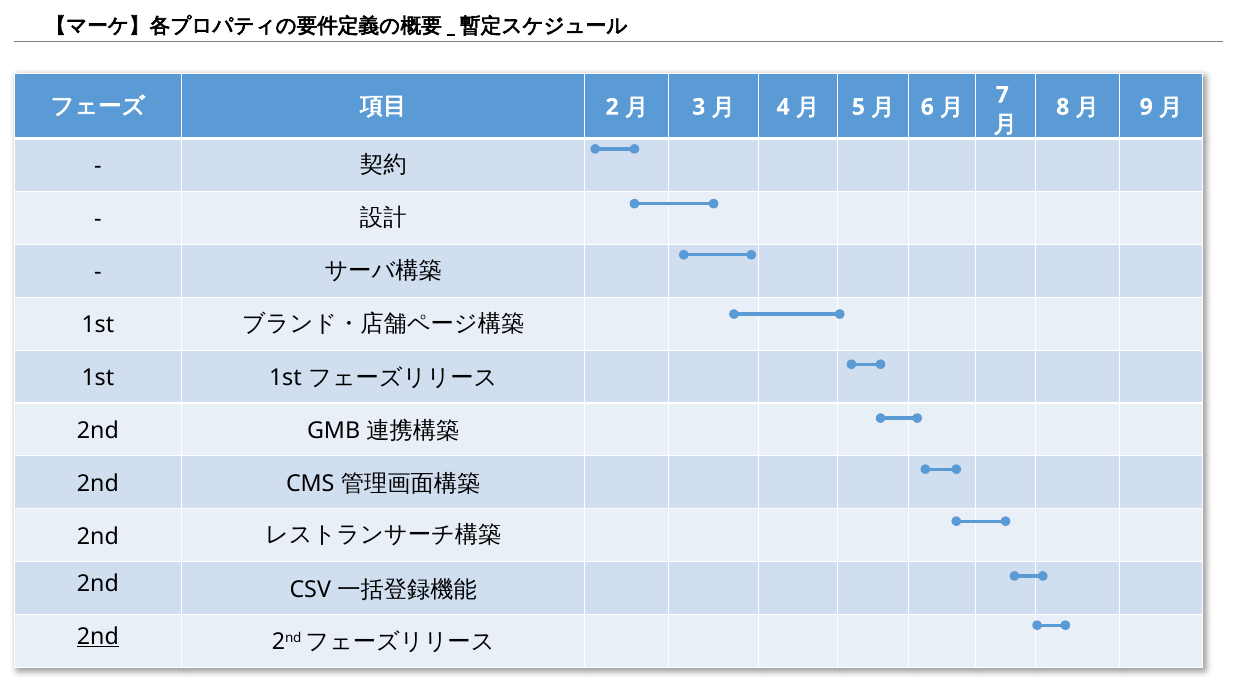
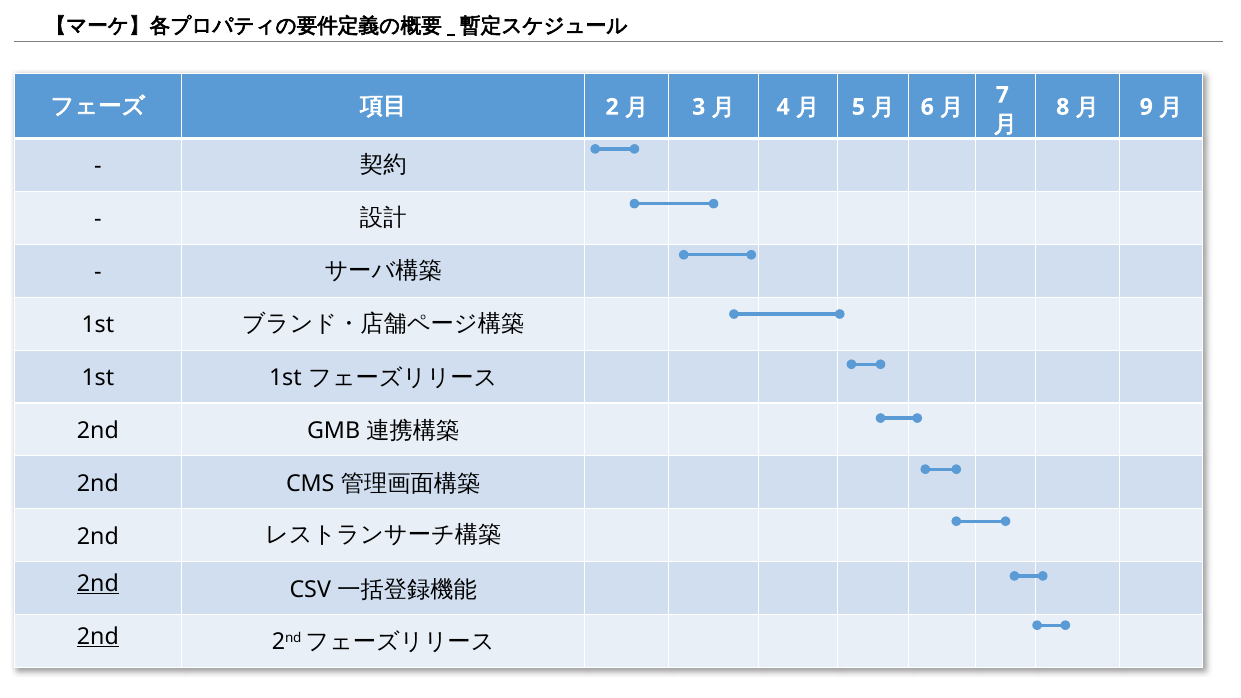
2nd underline: none -> present (98, 584)
